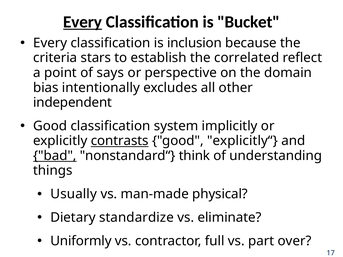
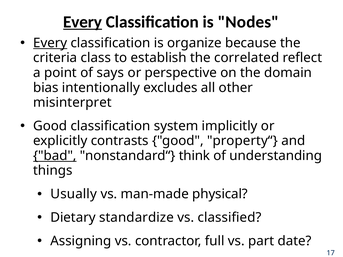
Bucket: Bucket -> Nodes (248, 22)
Every underline: none -> present (50, 43)
inclusion: inclusion -> organize (194, 43)
stars: stars -> class (96, 58)
independent: independent -> misinterpret (72, 103)
contrasts underline: present -> none (120, 141)
explicitly“: explicitly“ -> property“ (242, 141)
eliminate: eliminate -> classified (229, 218)
Uniformly: Uniformly -> Assigning (81, 241)
over: over -> date (295, 241)
